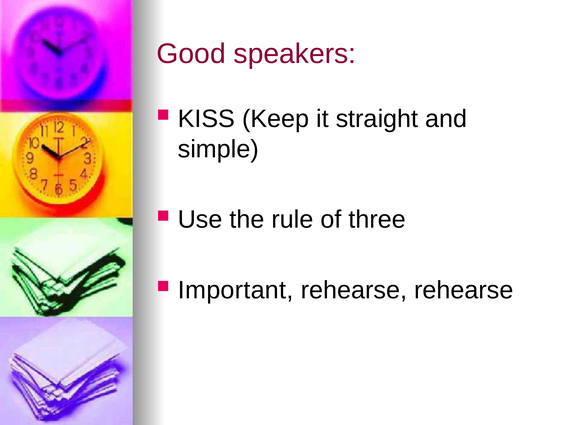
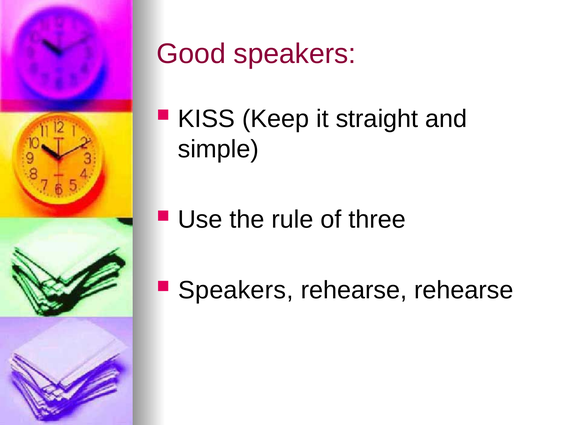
Important: Important -> Speakers (236, 290)
